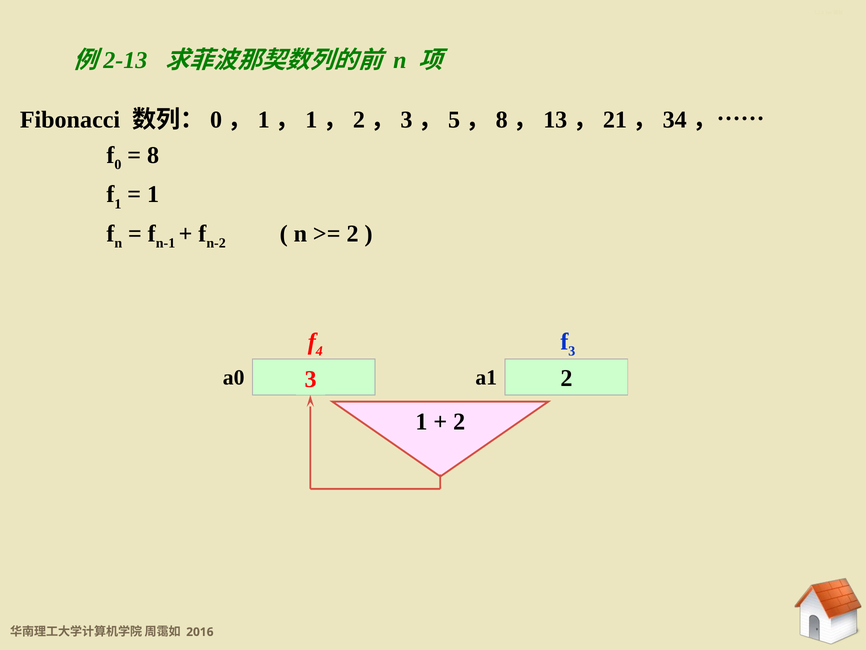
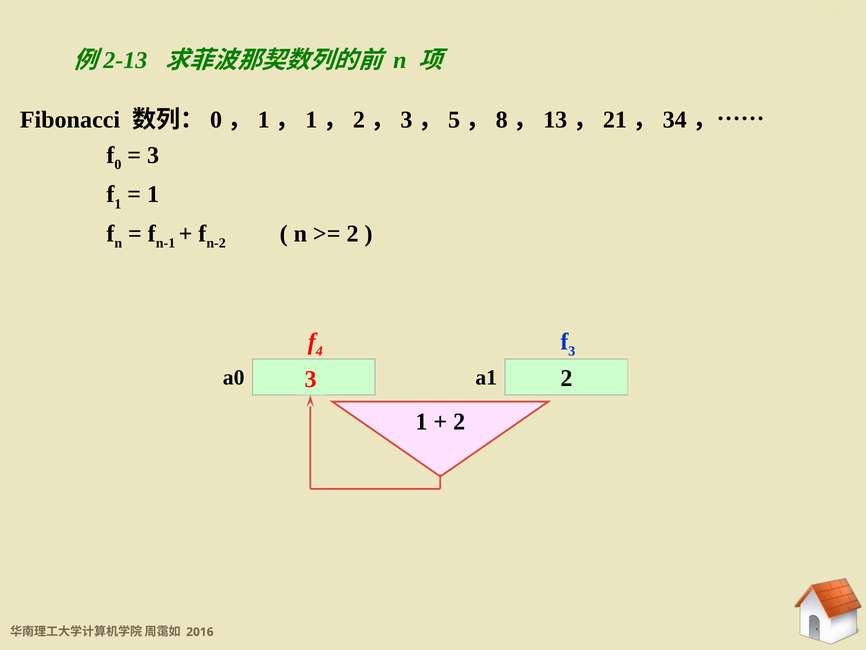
8: 8 -> 3 (153, 155)
